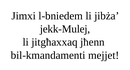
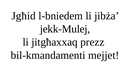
Jimxi: Jimxi -> Jgħid (24, 16)
jħenn: jħenn -> prezz (92, 42)
